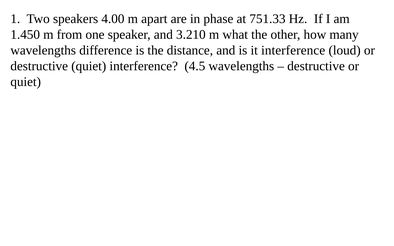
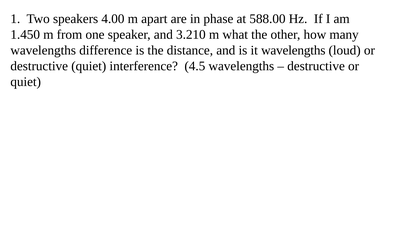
751.33: 751.33 -> 588.00 (267, 19)
it interference: interference -> wavelengths (293, 50)
